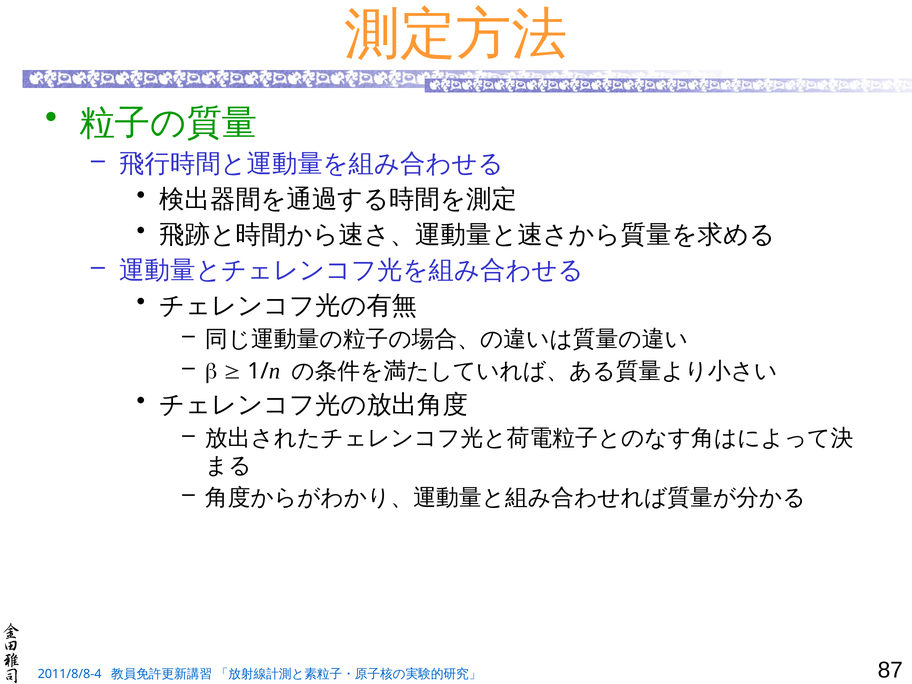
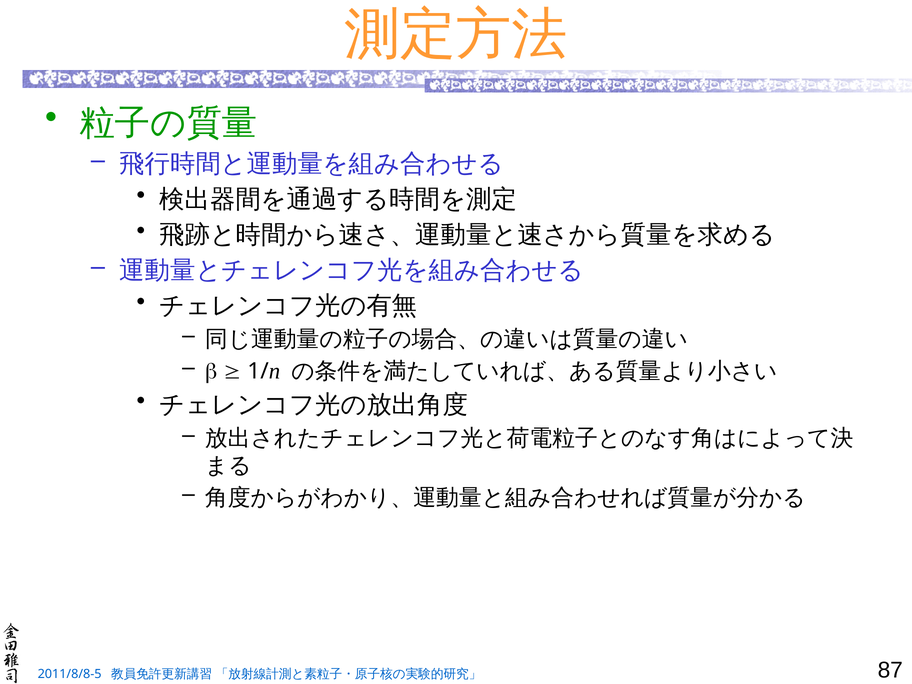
2011/8/8-4: 2011/8/8-4 -> 2011/8/8-5 (70, 674)
